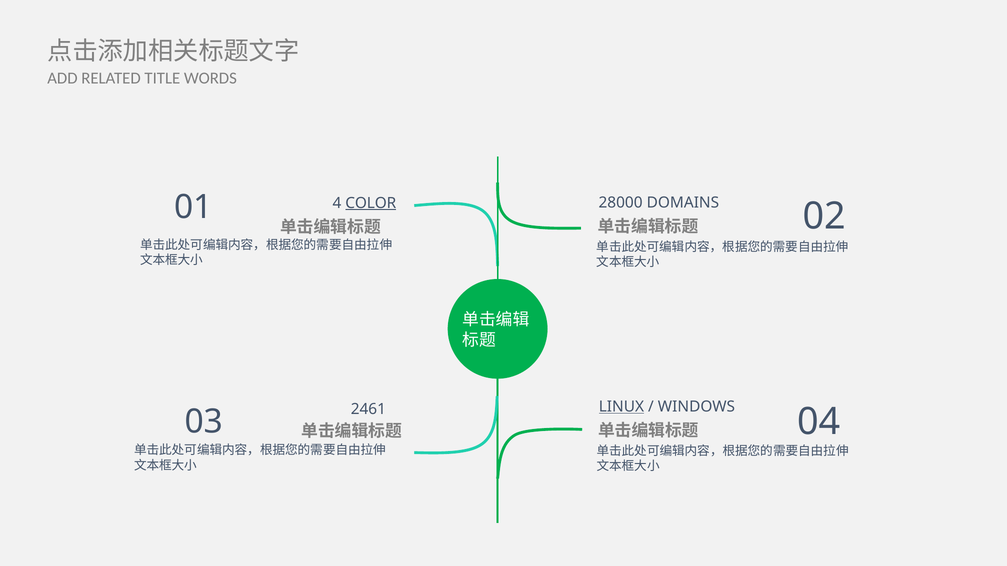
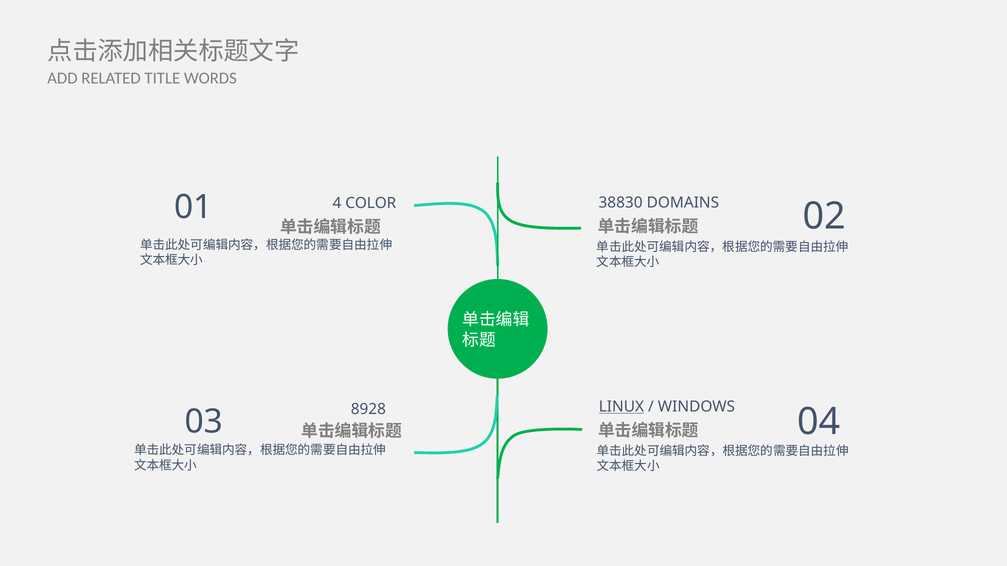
28000: 28000 -> 38830 (621, 203)
COLOR underline: present -> none (371, 203)
2461: 2461 -> 8928 (368, 410)
